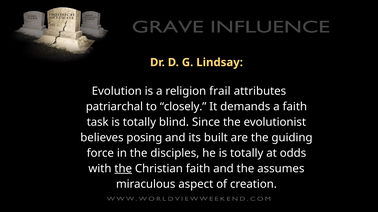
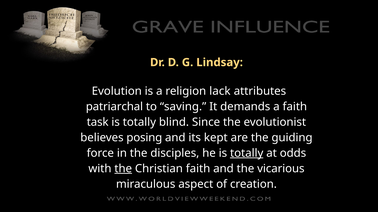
frail: frail -> lack (220, 91)
closely: closely -> saving (183, 107)
built: built -> kept (216, 138)
totally underline: none -> present (247, 154)
assumes: assumes -> vicarious (281, 169)
